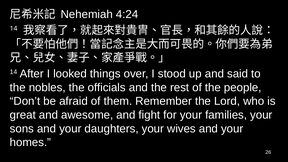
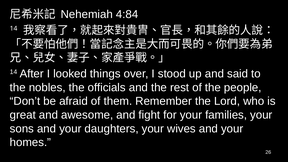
4:24: 4:24 -> 4:84 (127, 14)
